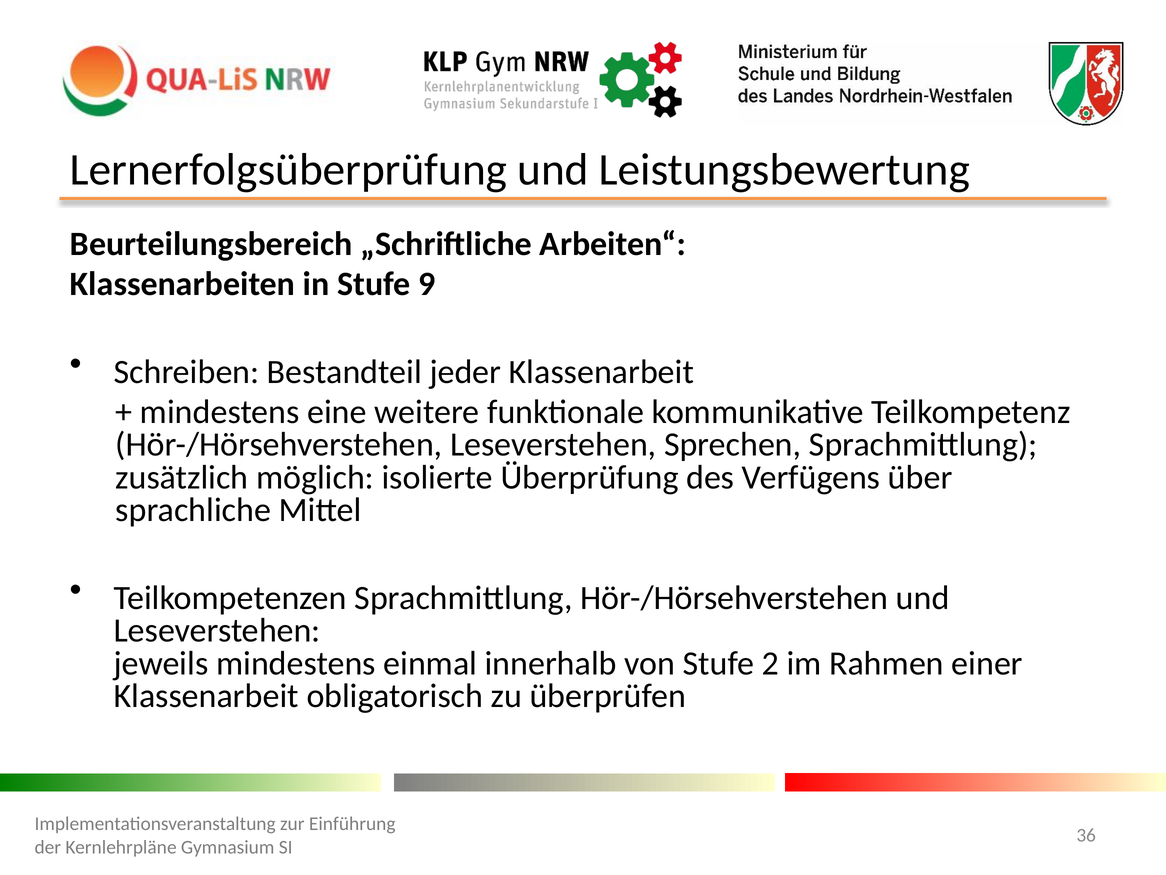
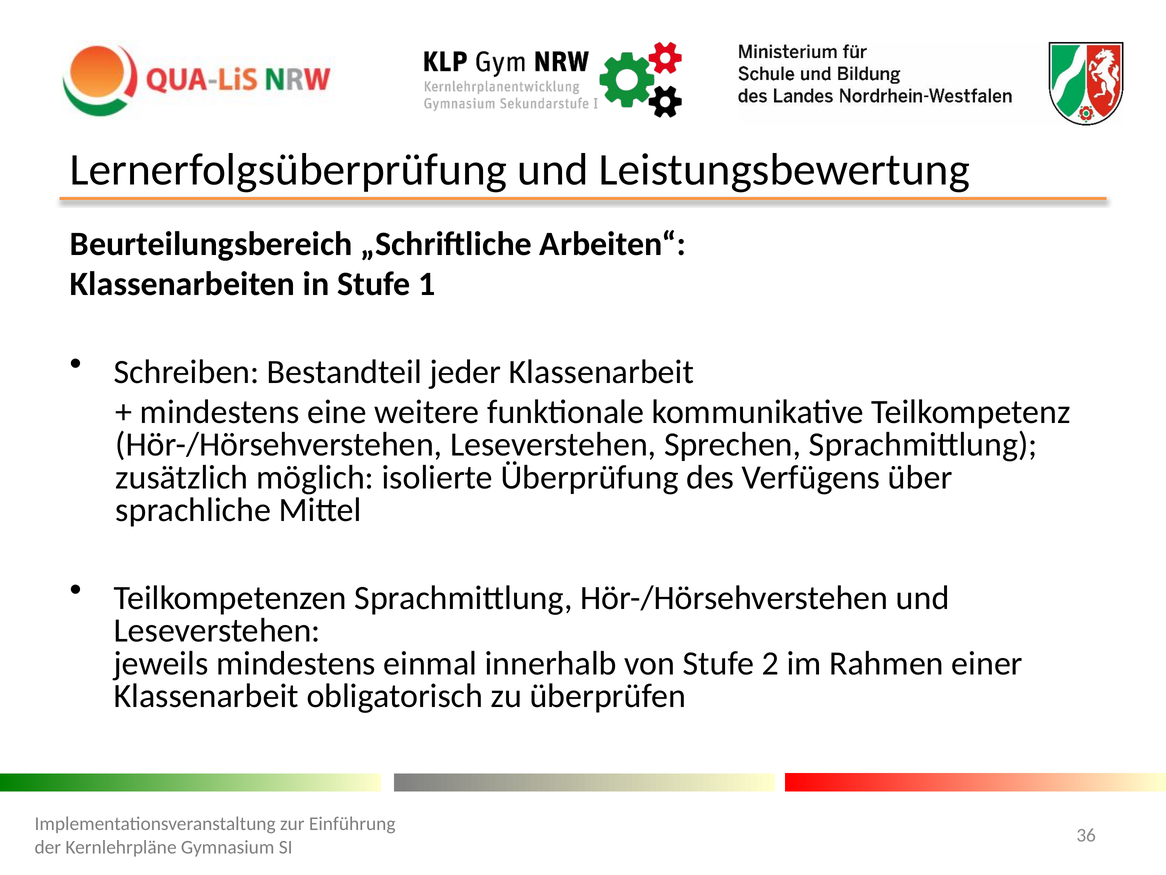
9: 9 -> 1 (427, 284)
